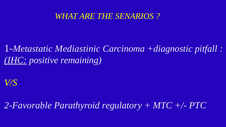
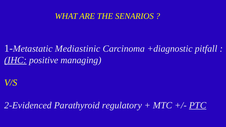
remaining: remaining -> managing (81, 60)
2-Favorable: 2-Favorable -> 2-Evidenced (28, 105)
PTC underline: none -> present (198, 105)
